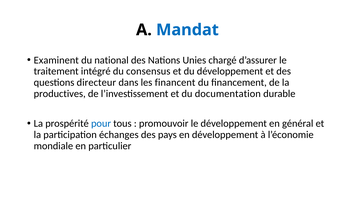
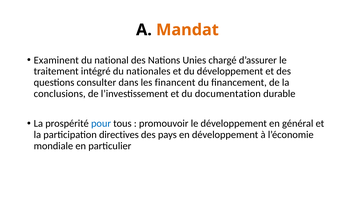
Mandat colour: blue -> orange (187, 30)
consensus: consensus -> nationales (148, 71)
directeur: directeur -> consulter (96, 82)
productives: productives -> conclusions (60, 94)
échanges: échanges -> directives (119, 135)
